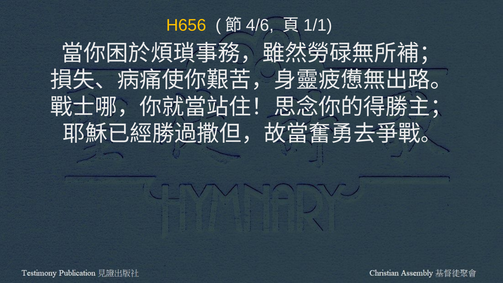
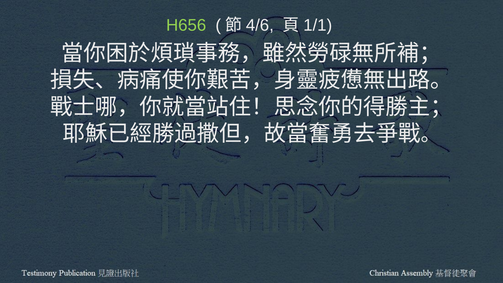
H656 colour: yellow -> light green (186, 25)
